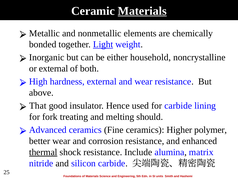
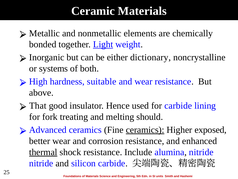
Materials underline: present -> none (142, 11)
household: household -> dictionary (151, 57)
or external: external -> systems (54, 68)
hardness external: external -> suitable (102, 81)
ceramics underline: none -> present (145, 130)
polymer: polymer -> exposed (211, 130)
alumina matrix: matrix -> nitride (201, 152)
